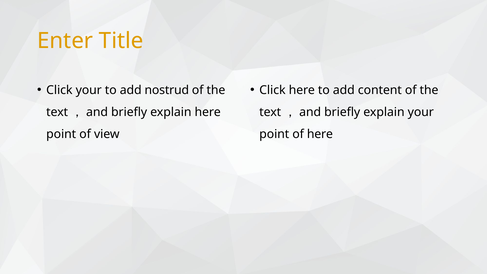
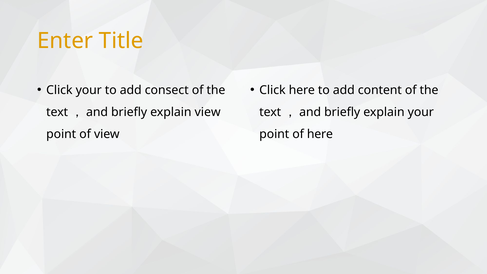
nostrud: nostrud -> consect (167, 90)
explain here: here -> view (208, 112)
